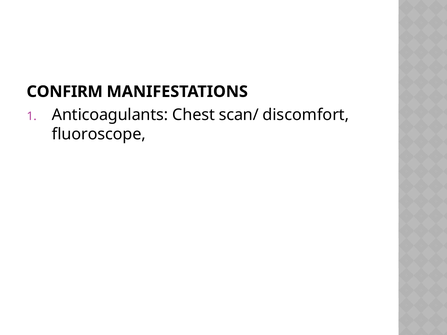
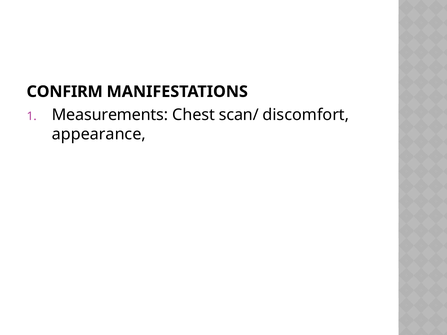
Anticoagulants: Anticoagulants -> Measurements (110, 115)
fluoroscope: fluoroscope -> appearance (99, 134)
